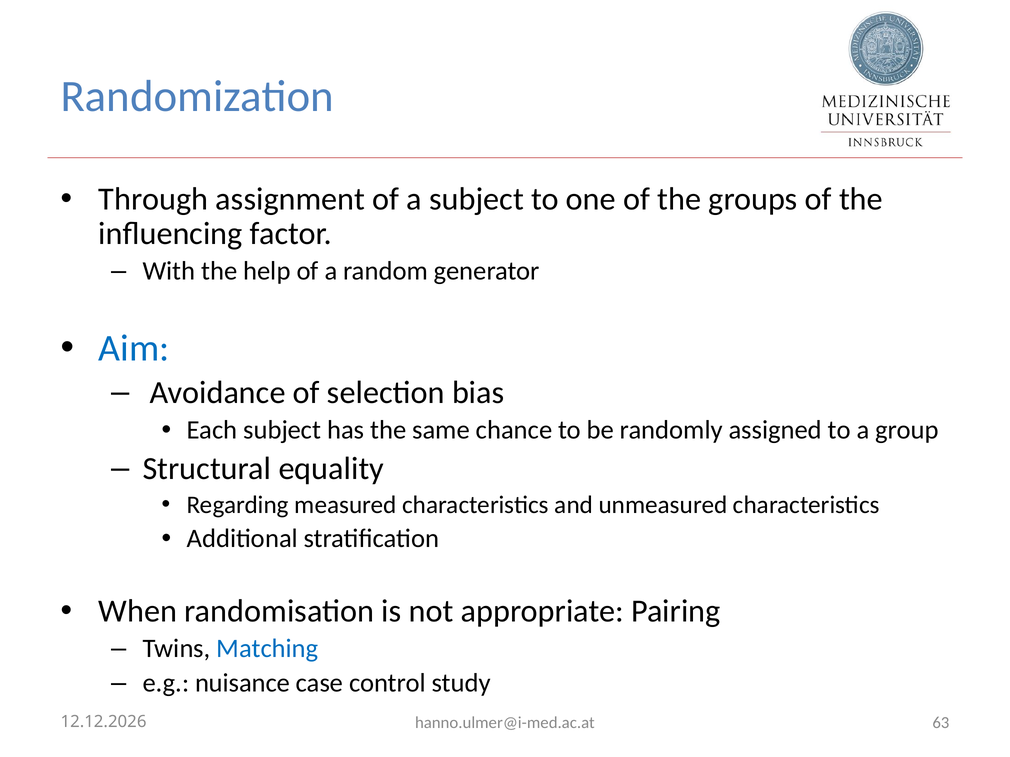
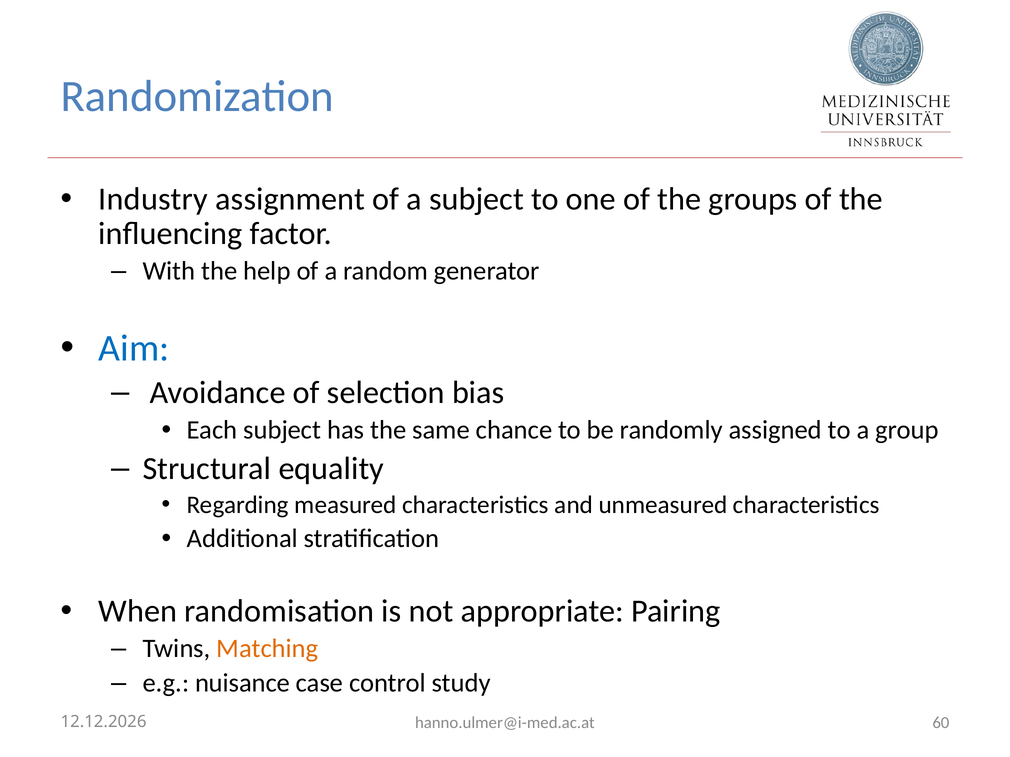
Through: Through -> Industry (153, 199)
Matching colour: blue -> orange (267, 649)
63: 63 -> 60 (941, 723)
